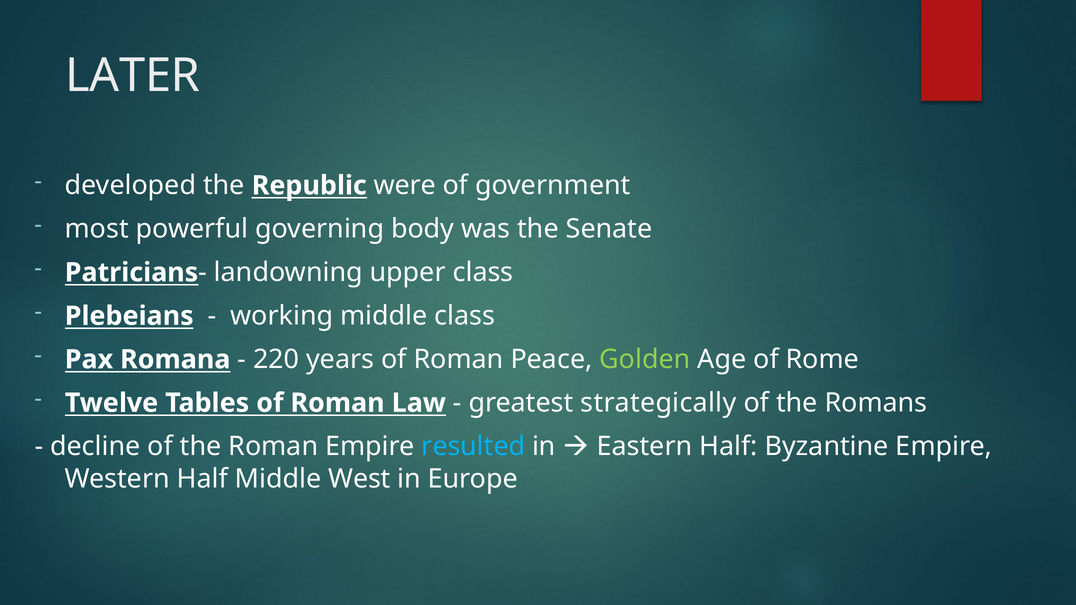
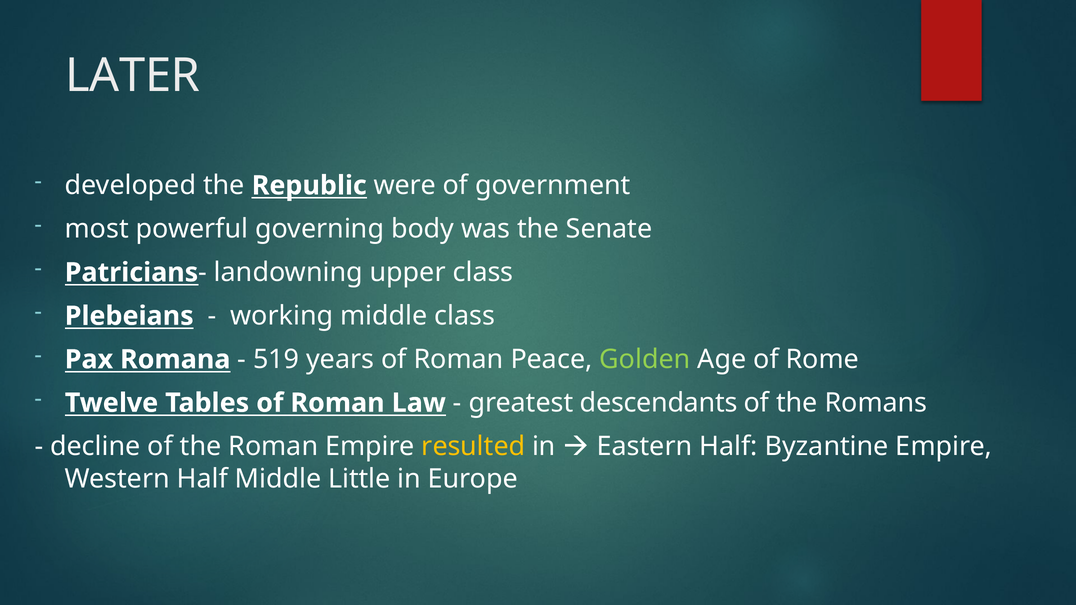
220: 220 -> 519 (276, 360)
strategically: strategically -> descendants (659, 403)
resulted colour: light blue -> yellow (473, 447)
West: West -> Little (359, 479)
